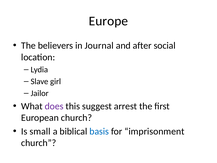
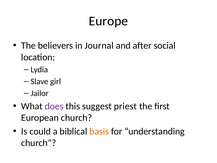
arrest: arrest -> priest (125, 106)
small: small -> could (40, 131)
basis colour: blue -> orange (99, 131)
imprisonment: imprisonment -> understanding (154, 131)
